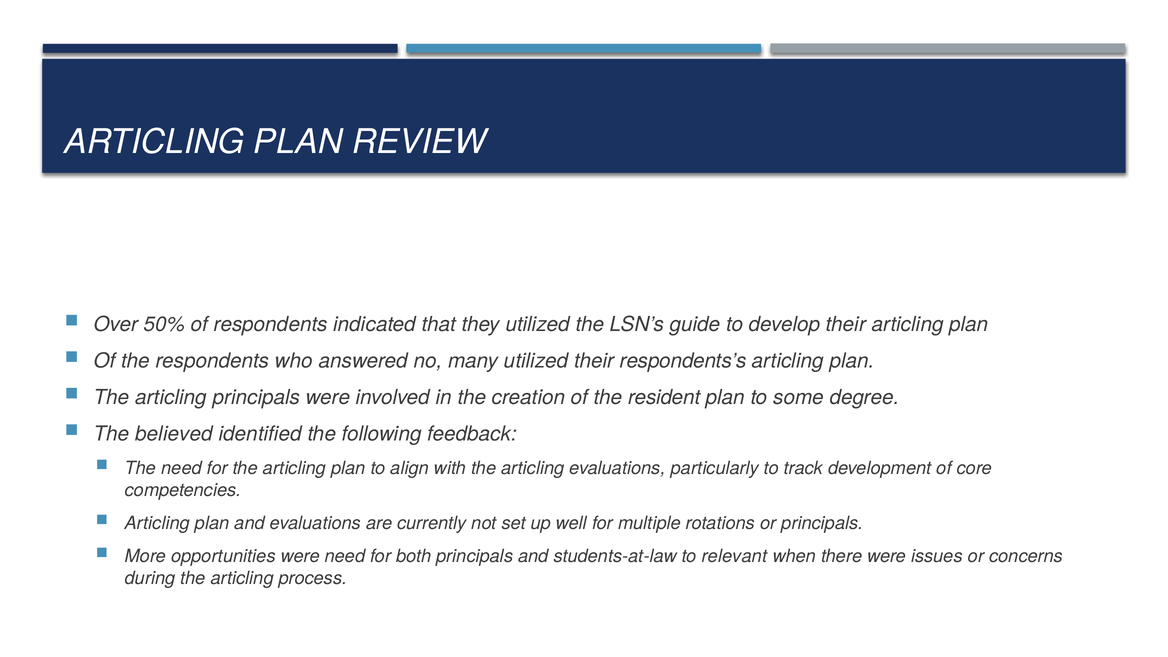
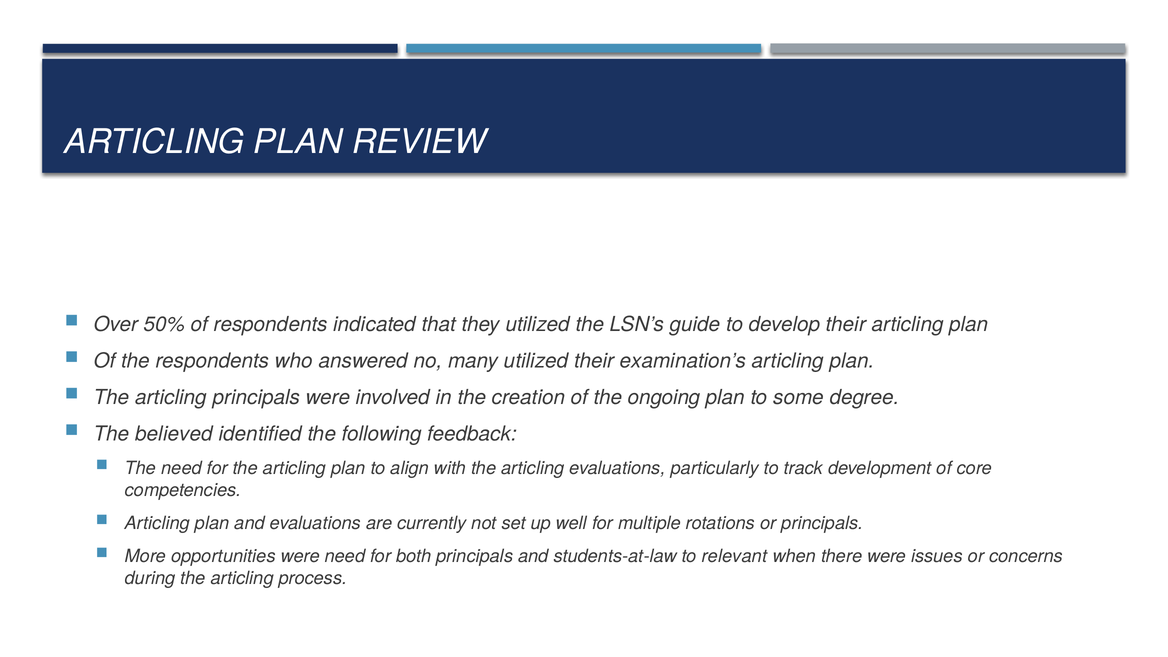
respondents’s: respondents’s -> examination’s (683, 361)
resident: resident -> ongoing (664, 397)
